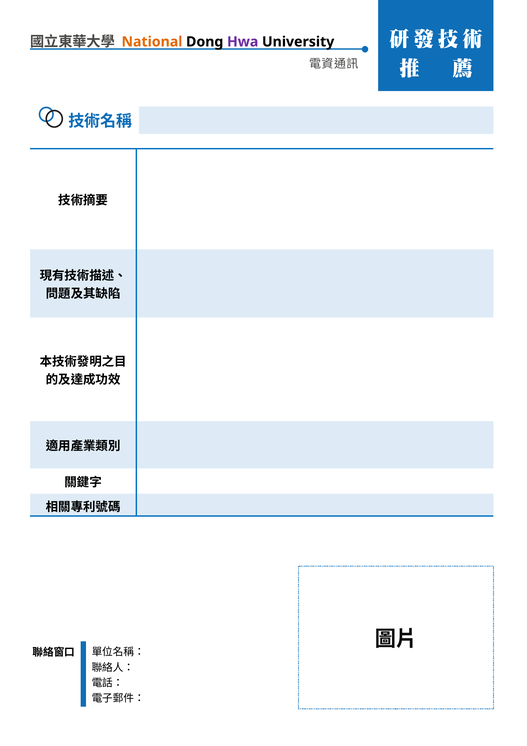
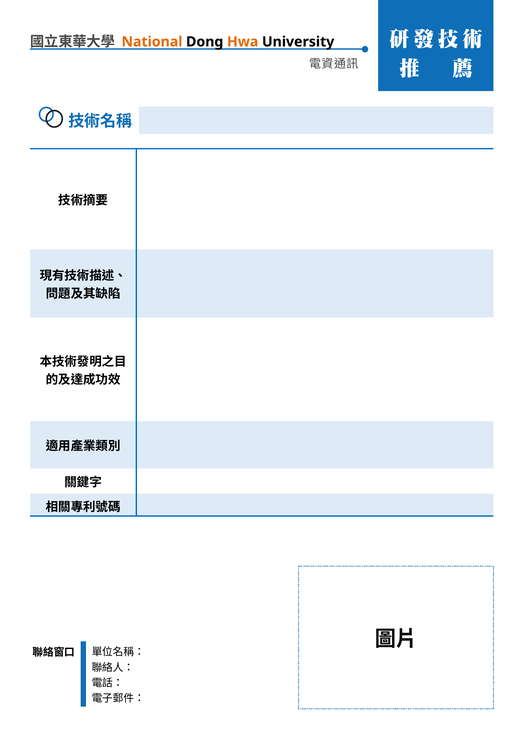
Hwa colour: purple -> orange (243, 42)
